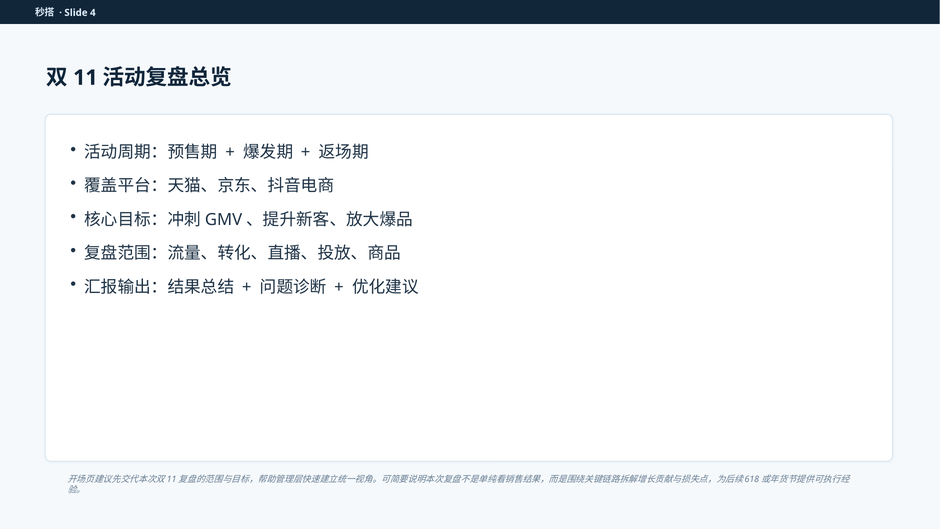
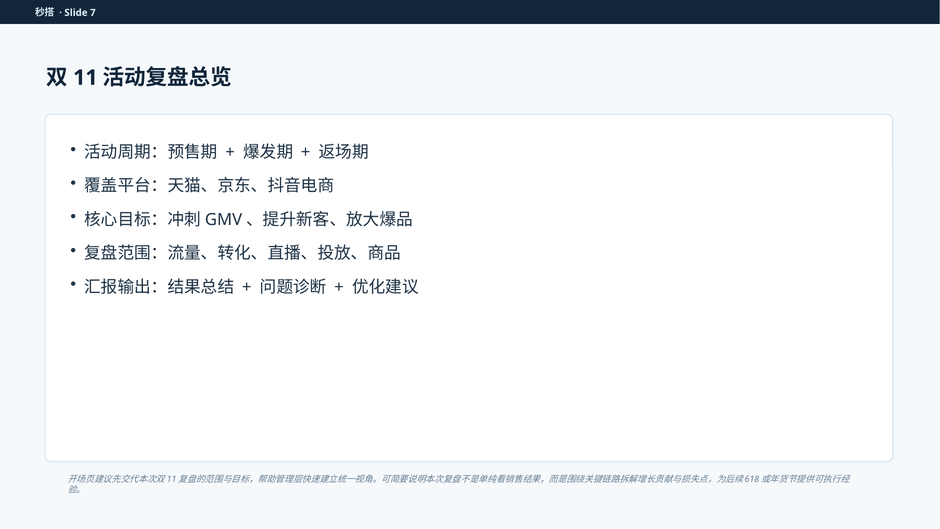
4: 4 -> 7 (93, 13)
